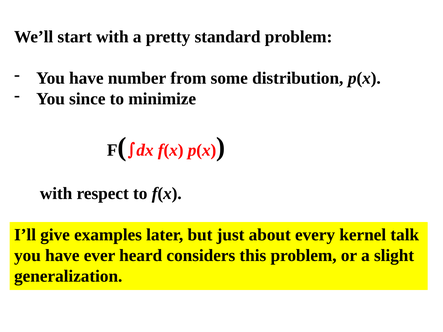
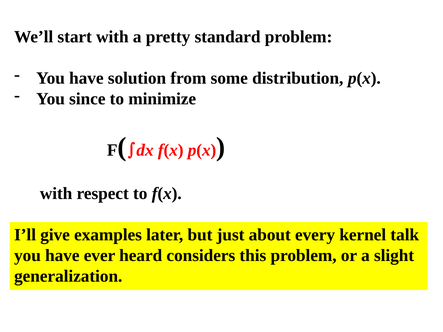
number: number -> solution (137, 78)
